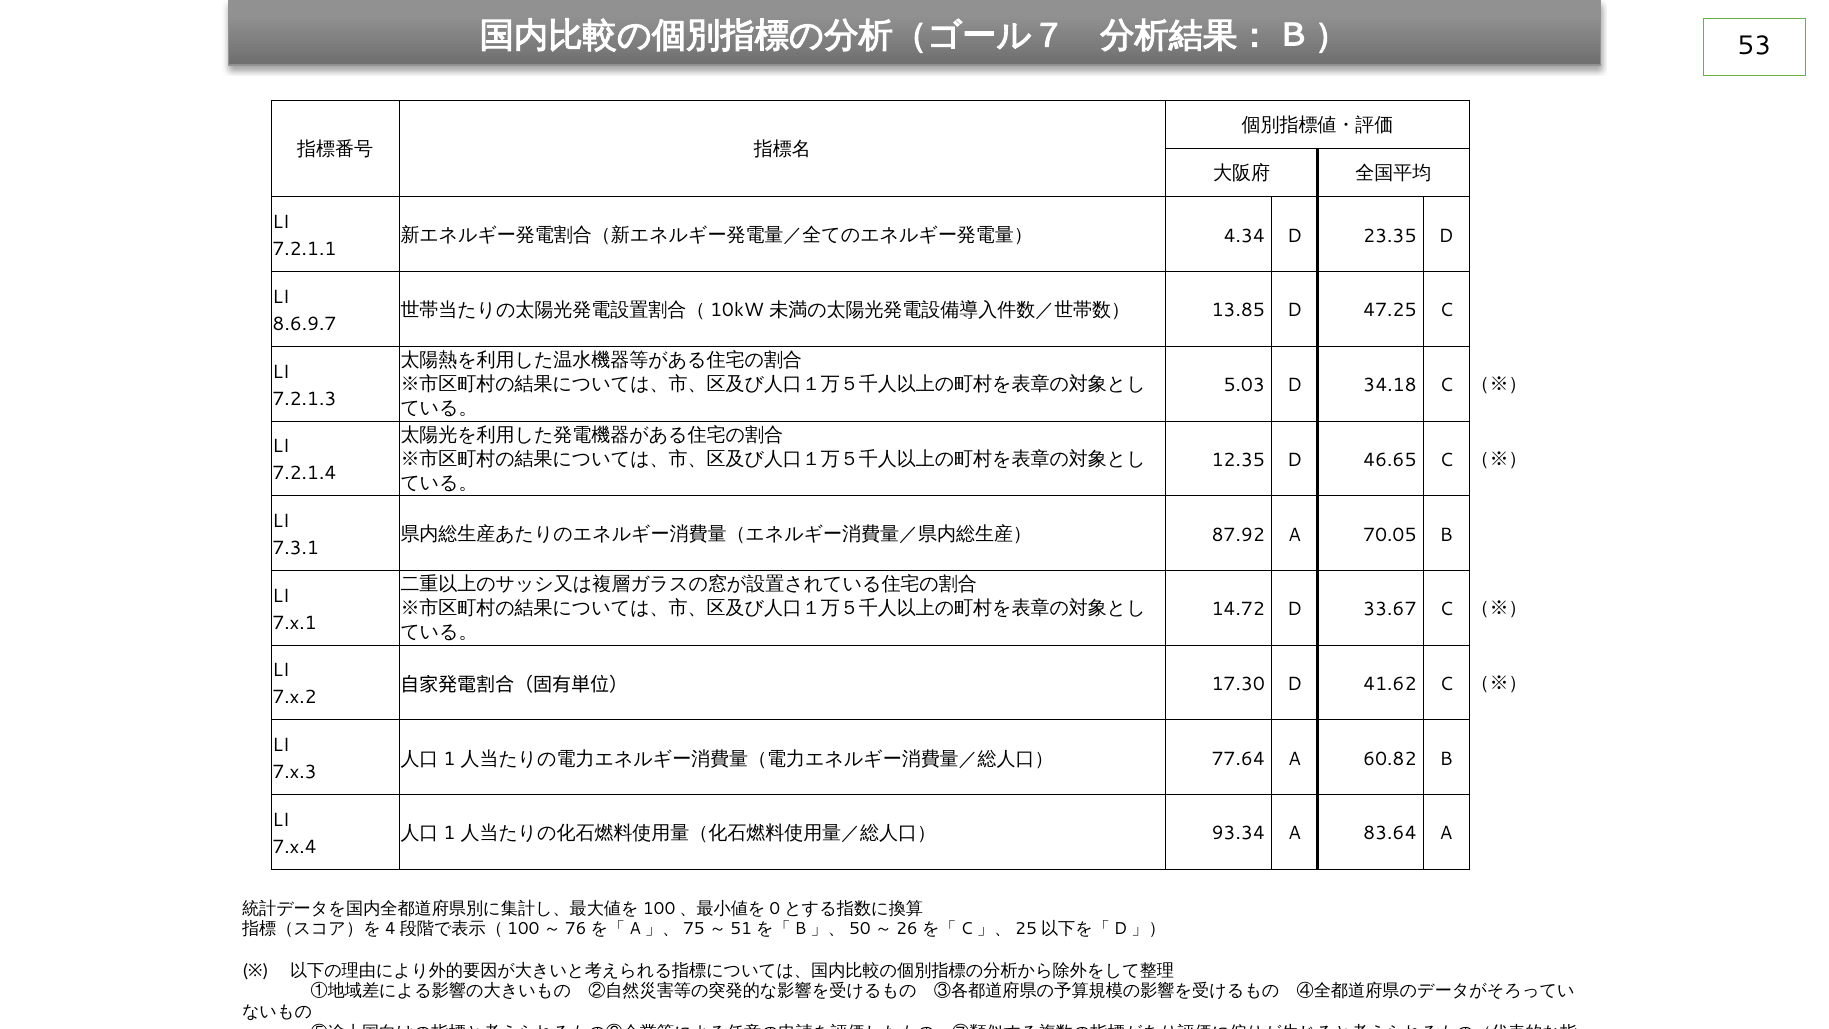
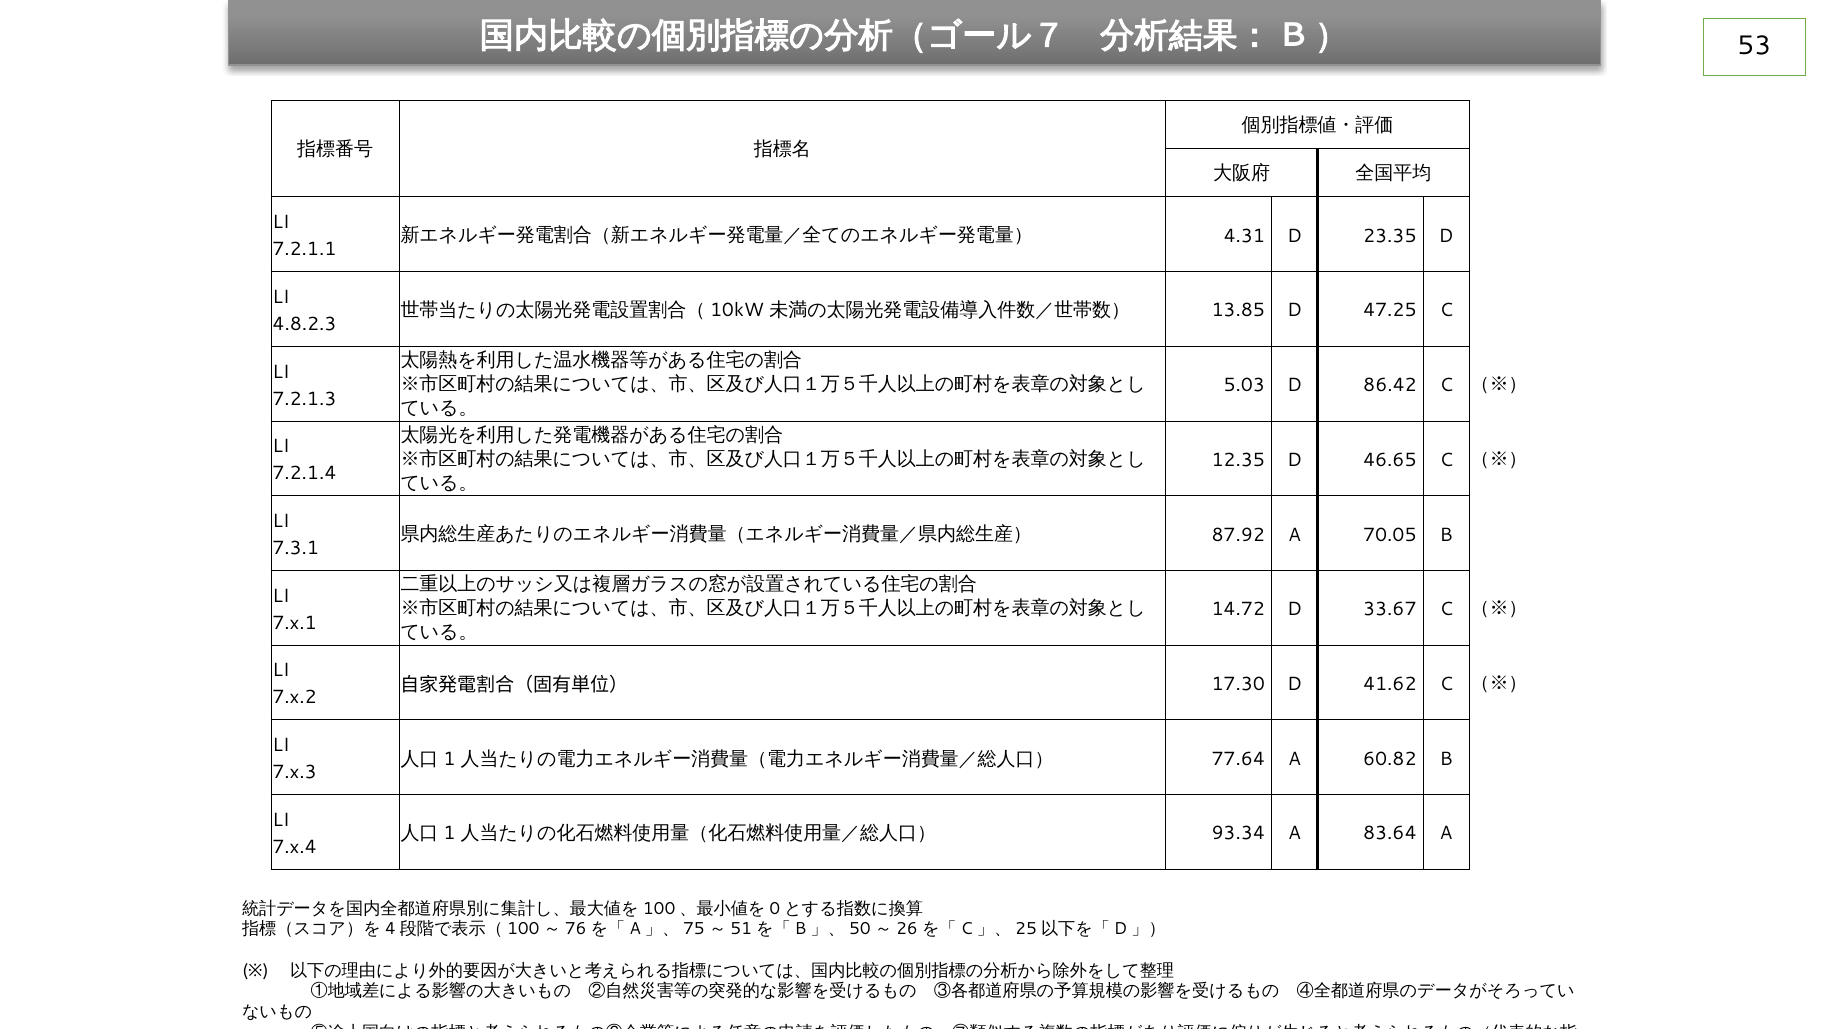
4.34: 4.34 -> 4.31 (1244, 236)
8.6.9.7: 8.6.9.7 -> 4.8.2.3 (304, 324)
34.18: 34.18 -> 86.42 (1390, 385)
